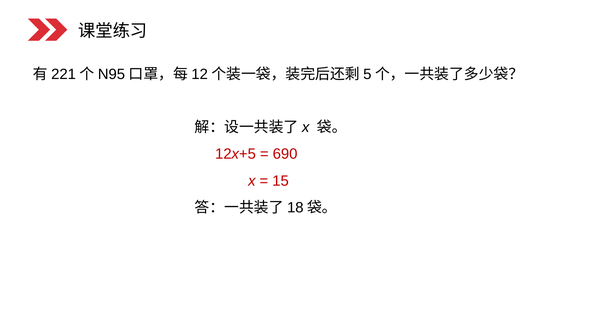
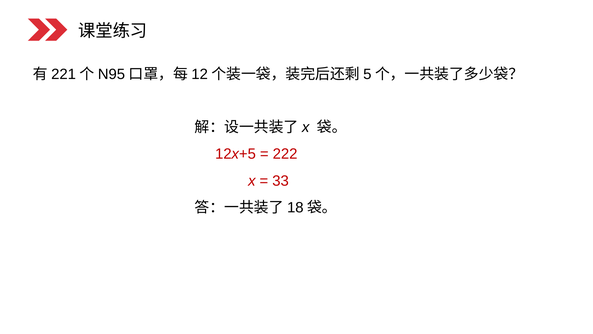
690: 690 -> 222 (285, 154)
15: 15 -> 33 (281, 181)
